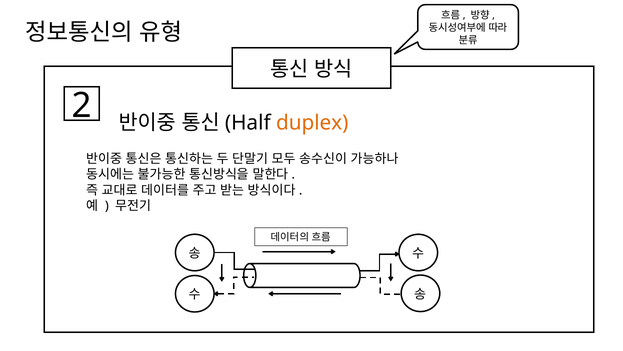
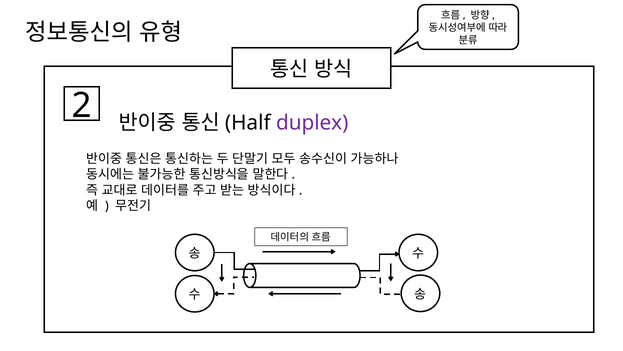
duplex colour: orange -> purple (312, 123)
